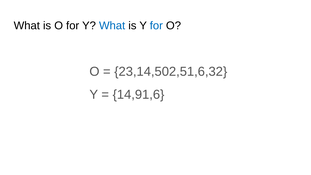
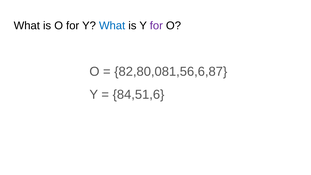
for colour: blue -> purple (156, 26)
23,14,502,51,6,32: 23,14,502,51,6,32 -> 82,80,081,56,6,87 (171, 72)
14,91,6: 14,91,6 -> 84,51,6 (138, 95)
